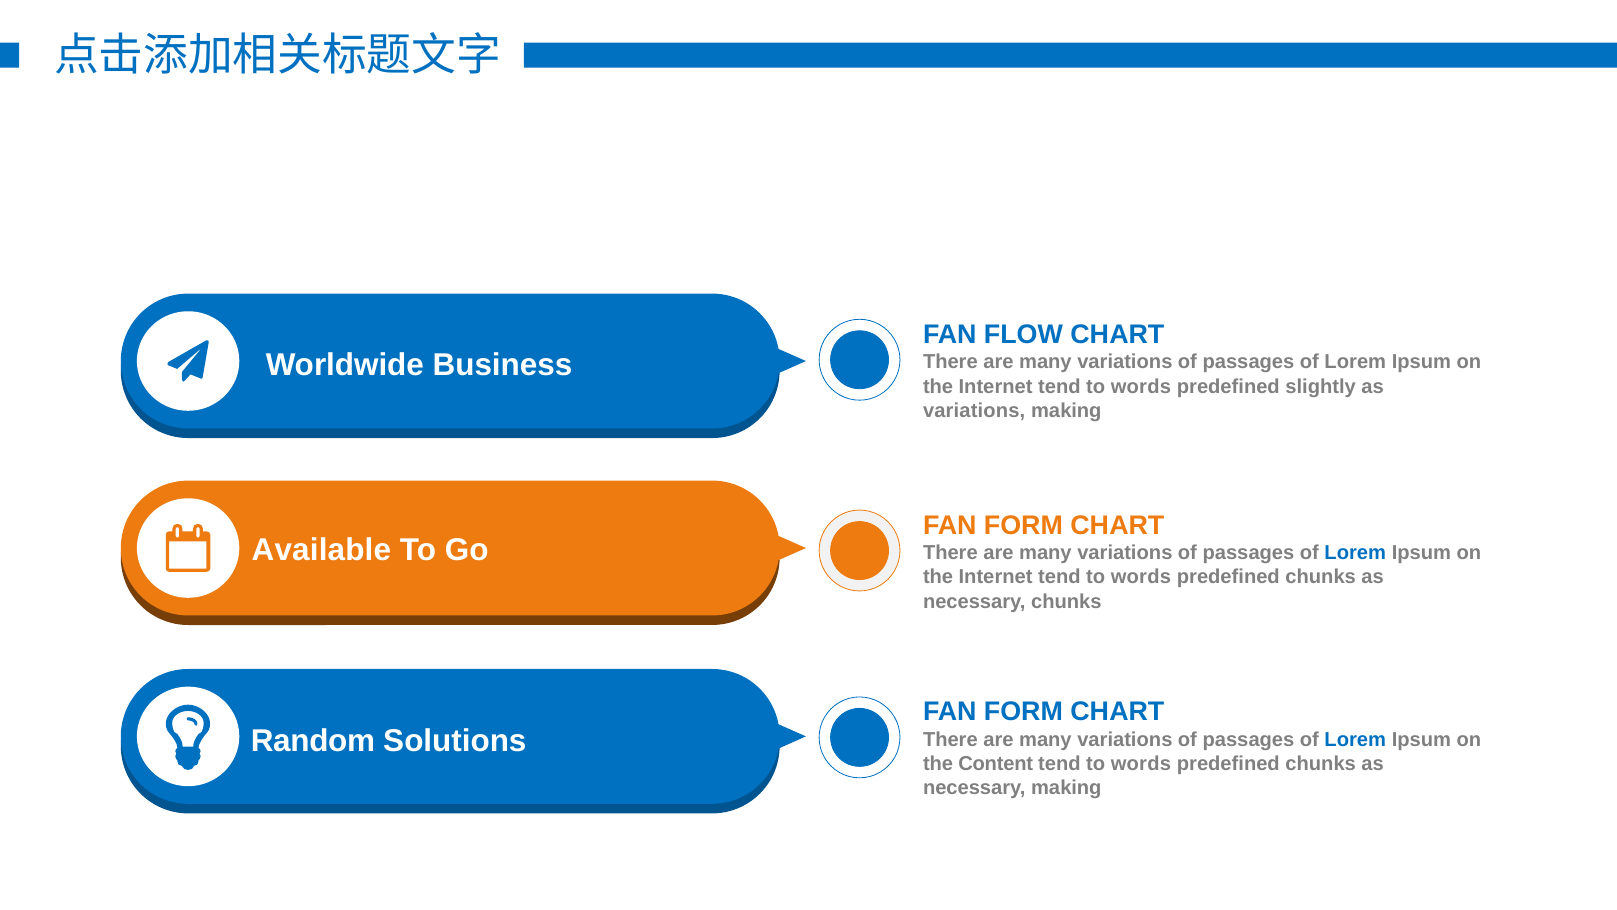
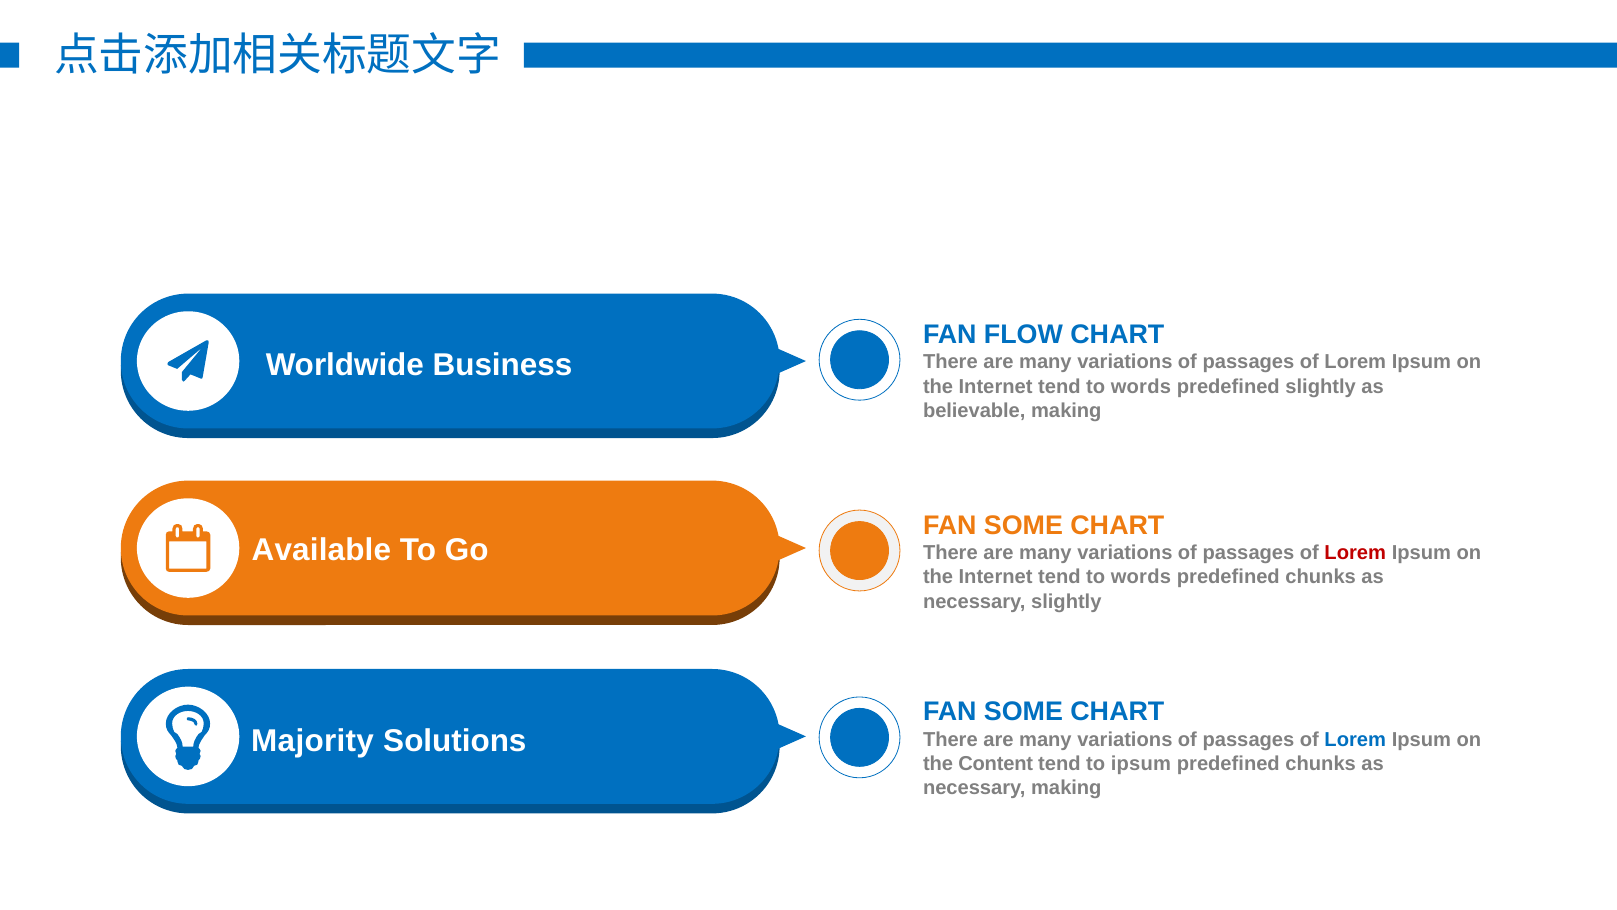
variations: variations -> believable (974, 410)
FORM: FORM -> SOME (1023, 525)
Lorem colour: blue -> red (1355, 553)
necessary chunks: chunks -> slightly (1066, 601)
FORM: FORM -> SOME (1023, 712)
Random: Random -> Majority (313, 741)
words: words -> ipsum (1141, 764)
